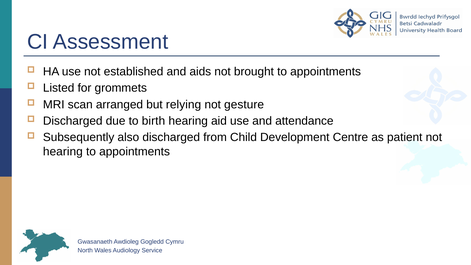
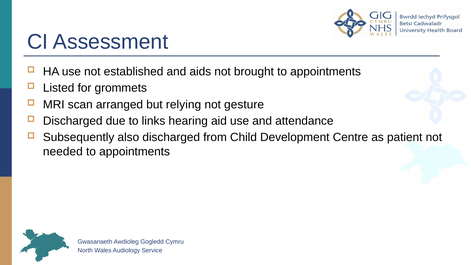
birth: birth -> links (154, 121)
hearing: hearing -> needed (63, 152)
